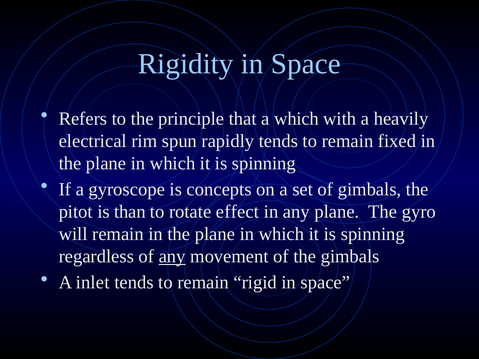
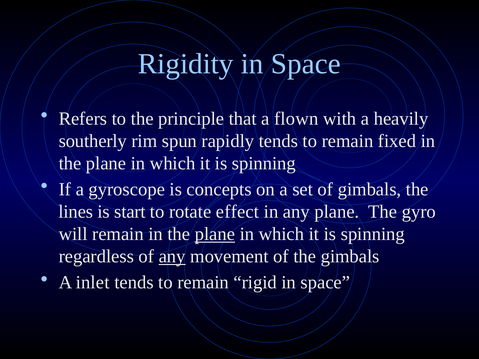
a which: which -> flown (296, 119)
electrical: electrical -> southerly (93, 141)
pitot: pitot -> lines (76, 212)
than: than -> start (130, 212)
plane underline: none -> present (215, 234)
